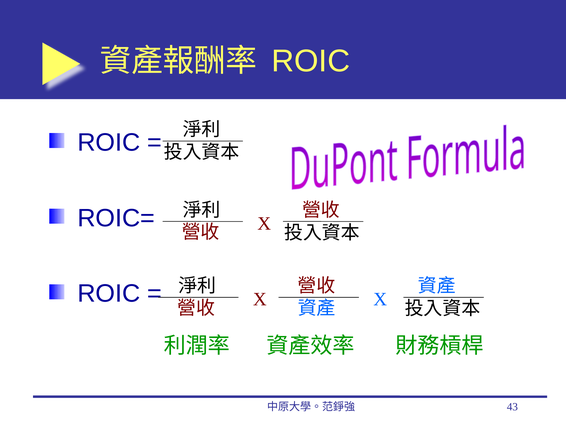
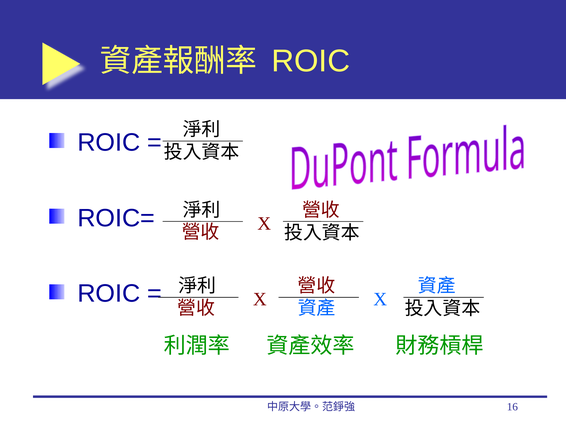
43: 43 -> 16 (512, 406)
